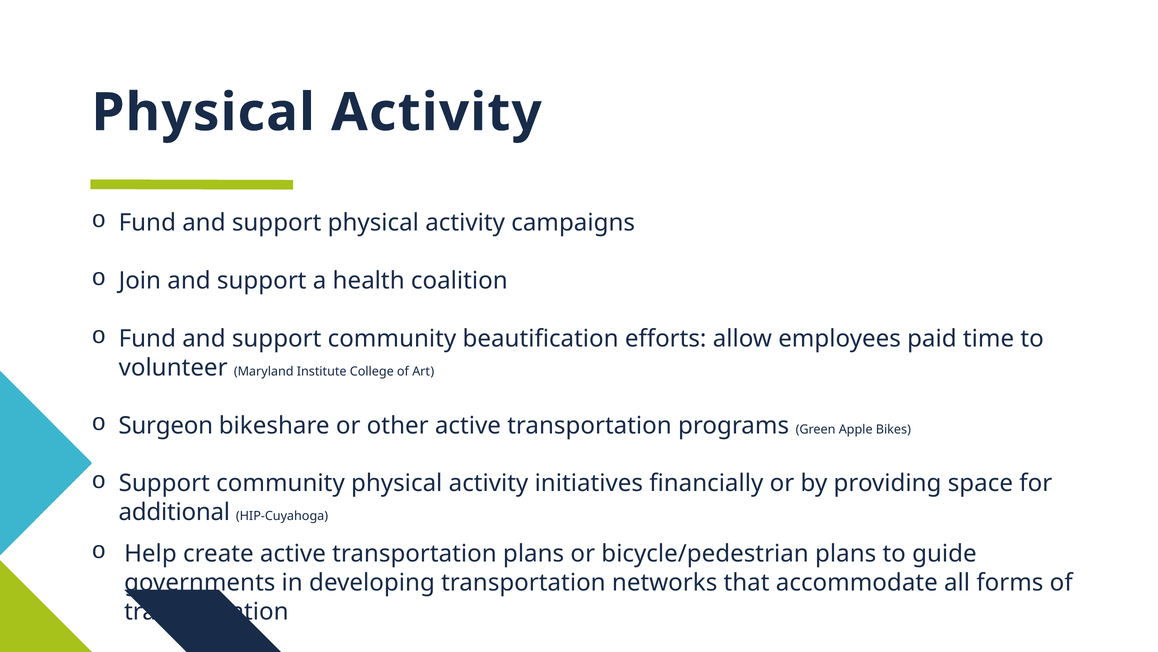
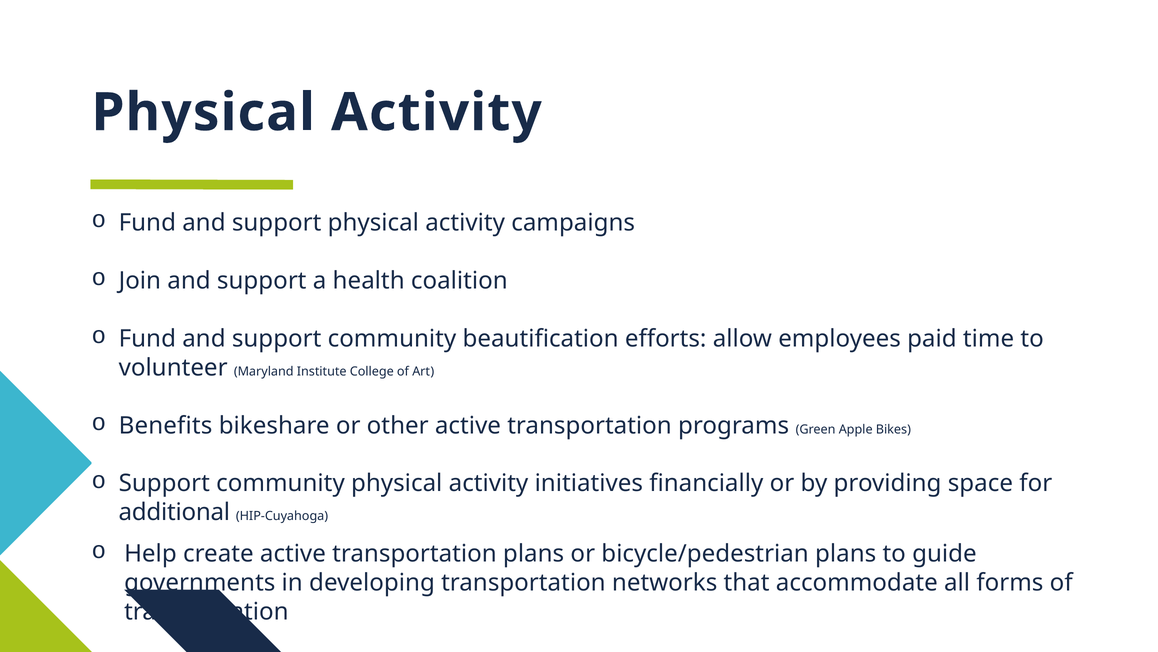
Surgeon: Surgeon -> Benefits (166, 425)
